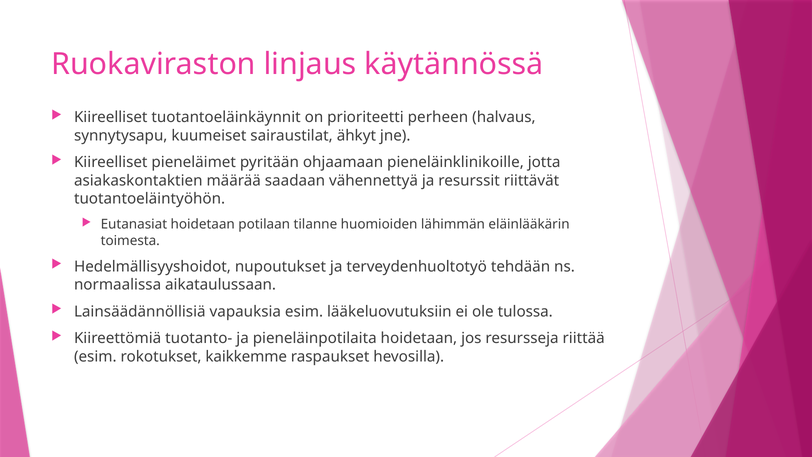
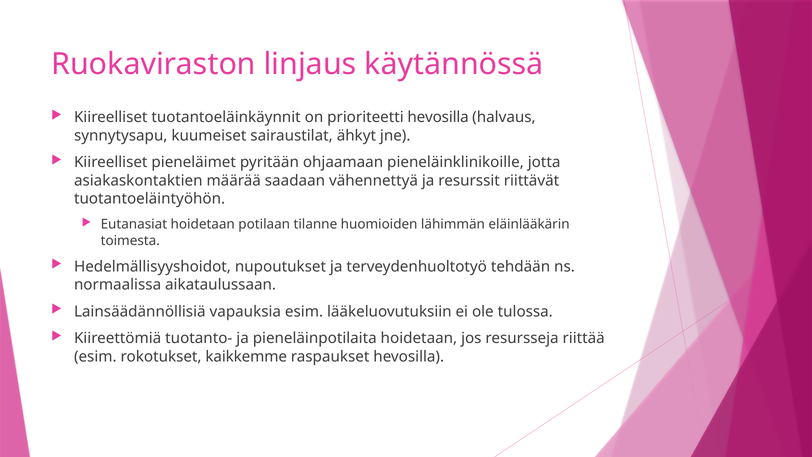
prioriteetti perheen: perheen -> hevosilla (438, 117)
